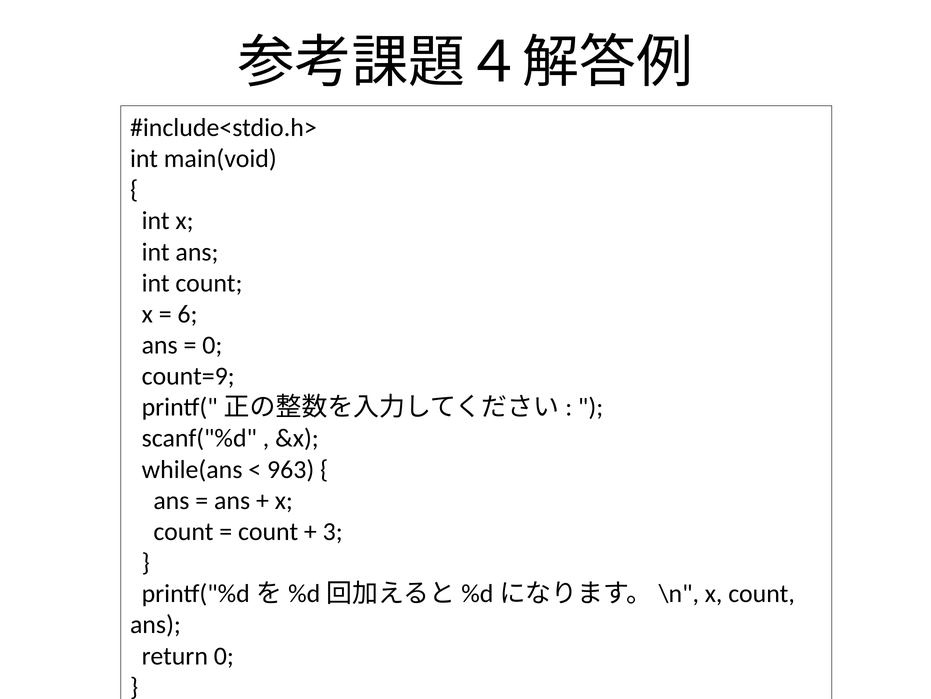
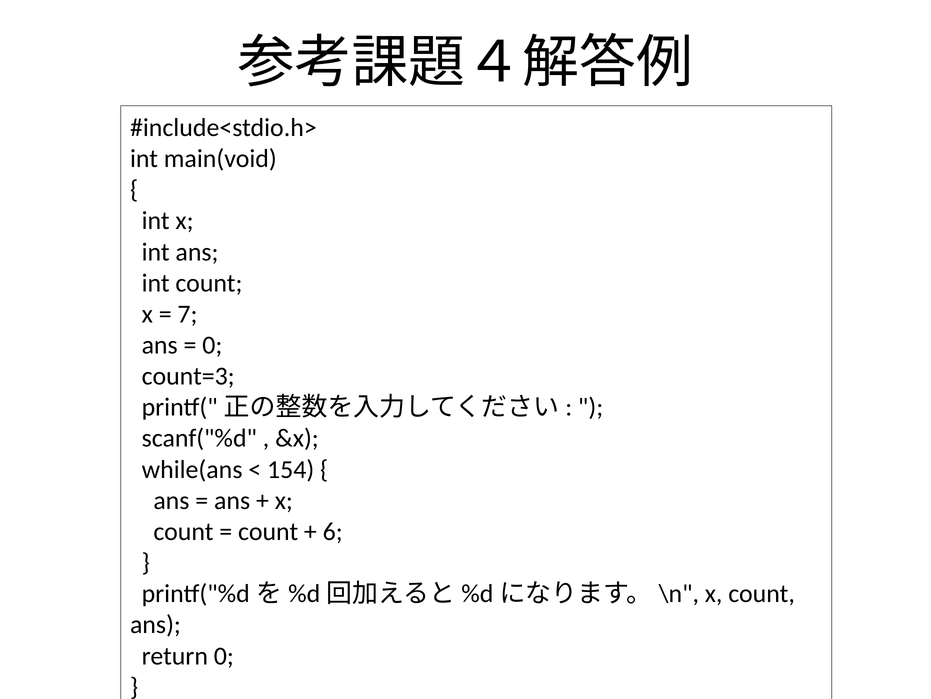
6: 6 -> 7 (187, 314)
count=9: count=9 -> count=3 (188, 376)
963: 963 -> 154 (291, 469)
3: 3 -> 6 (333, 531)
